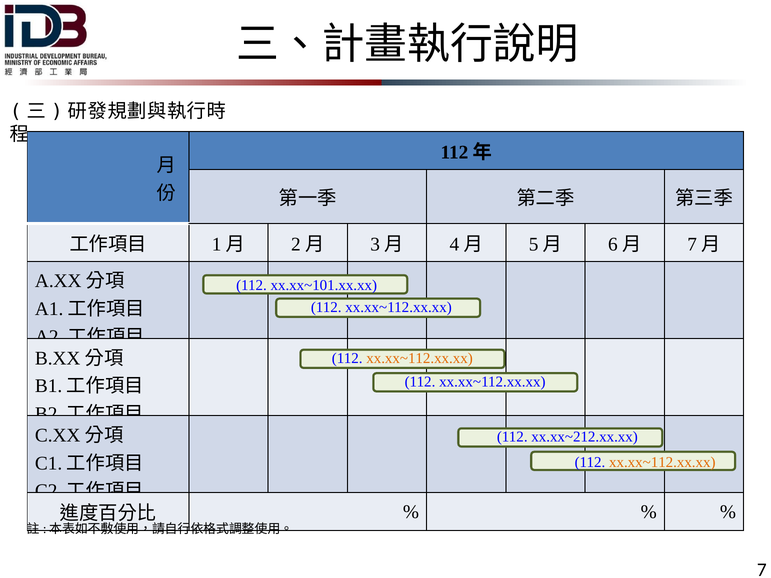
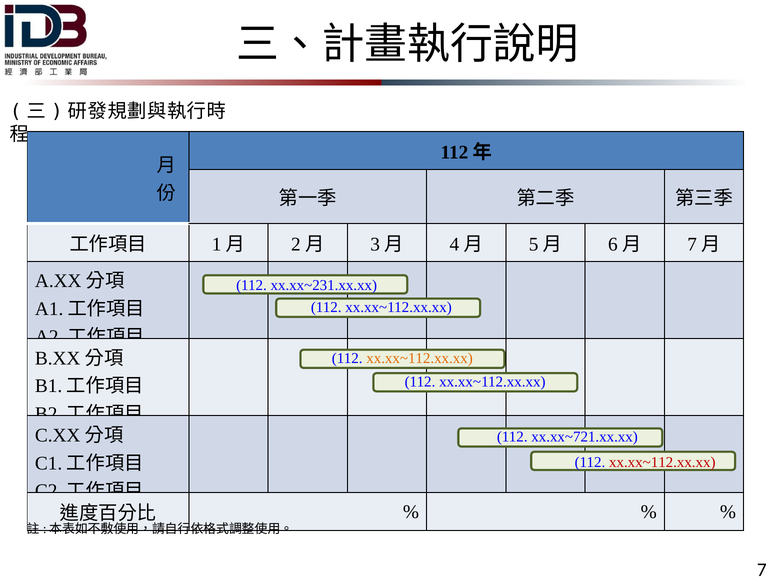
xx.xx~101.xx.xx: xx.xx~101.xx.xx -> xx.xx~231.xx.xx (324, 285)
xx.xx~212.xx.xx: xx.xx~212.xx.xx -> xx.xx~721.xx.xx (585, 437)
xx.xx~112.xx.xx colour: orange -> red (662, 463)
